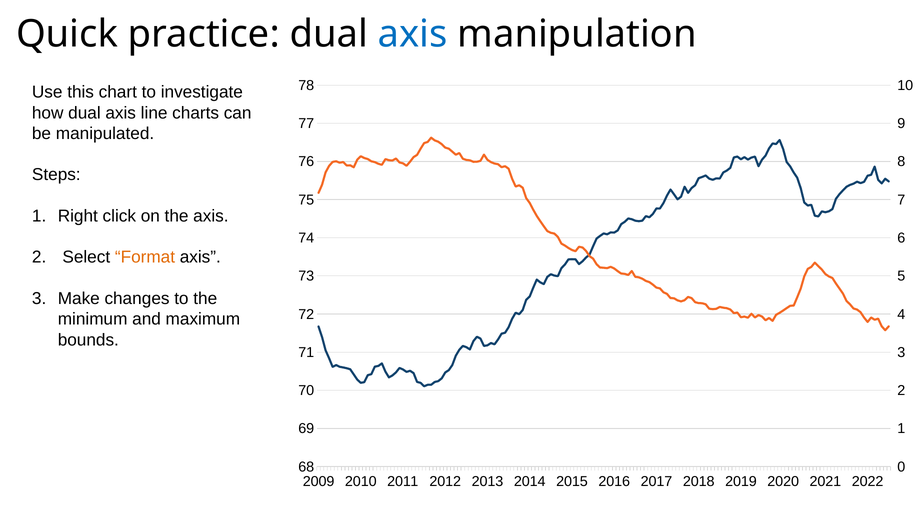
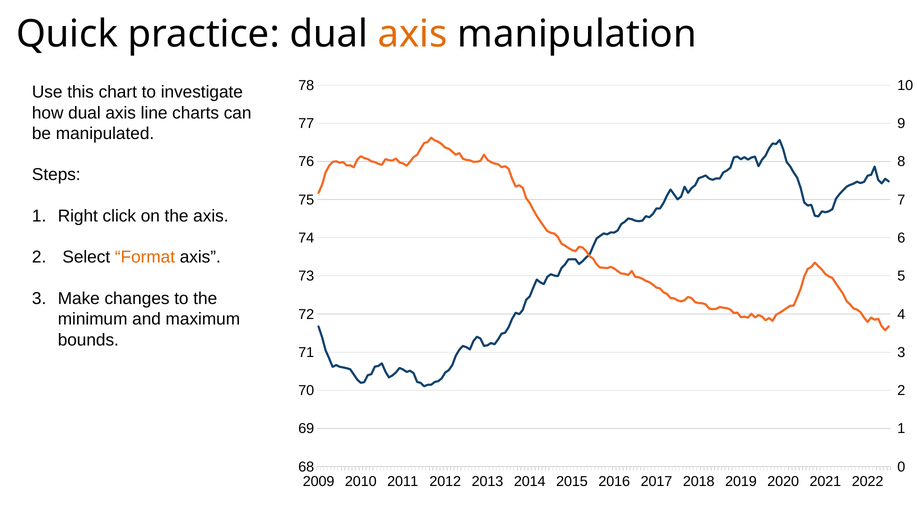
axis colour: blue -> orange (413, 34)
